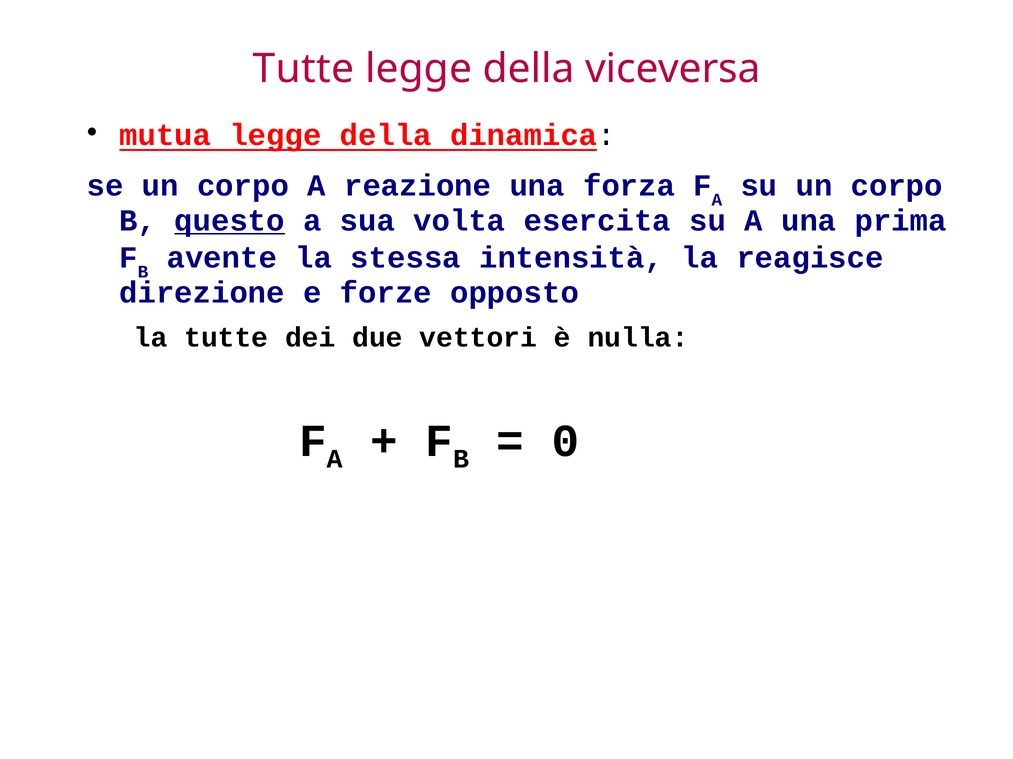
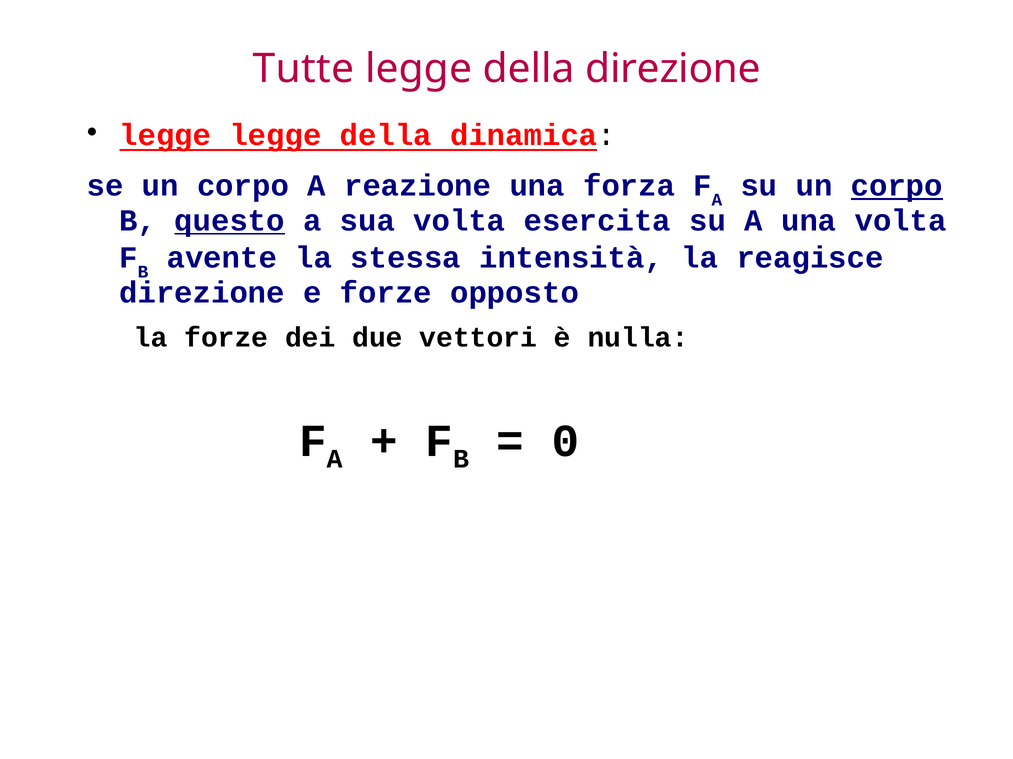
della viceversa: viceversa -> direzione (673, 69)
mutua: mutua -> legge (165, 135)
corpo underline: none -> present (897, 186)
una prima: prima -> volta (901, 221)
la tutte: tutte -> forze (226, 338)
